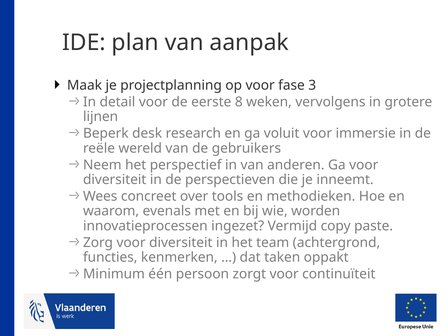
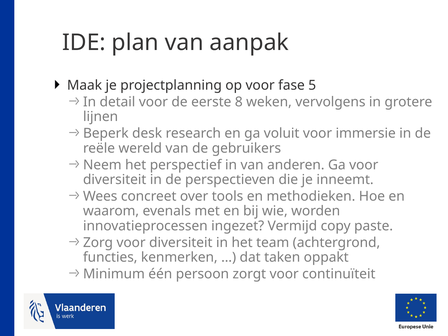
3: 3 -> 5 (312, 85)
